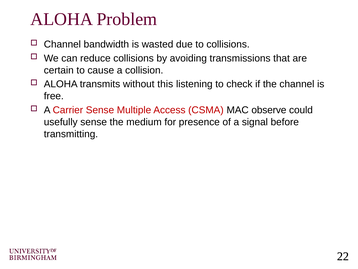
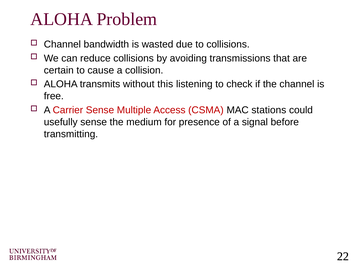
observe: observe -> stations (269, 110)
